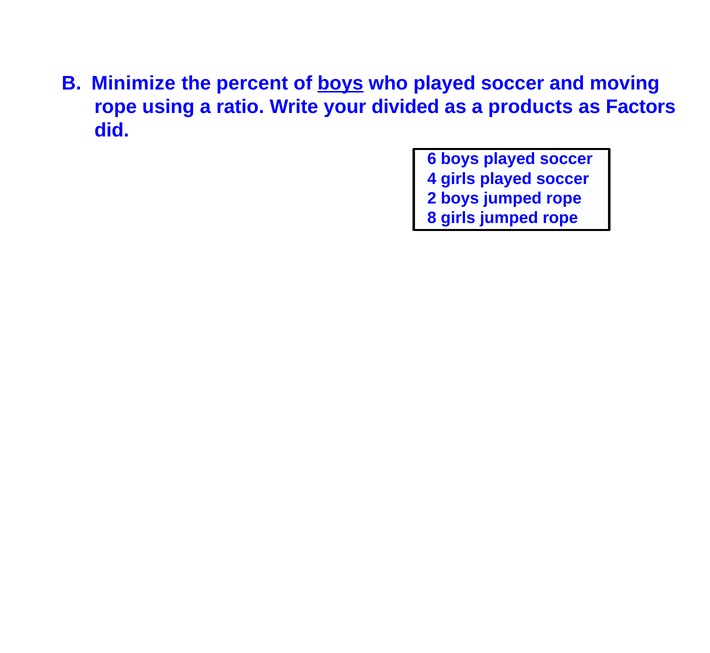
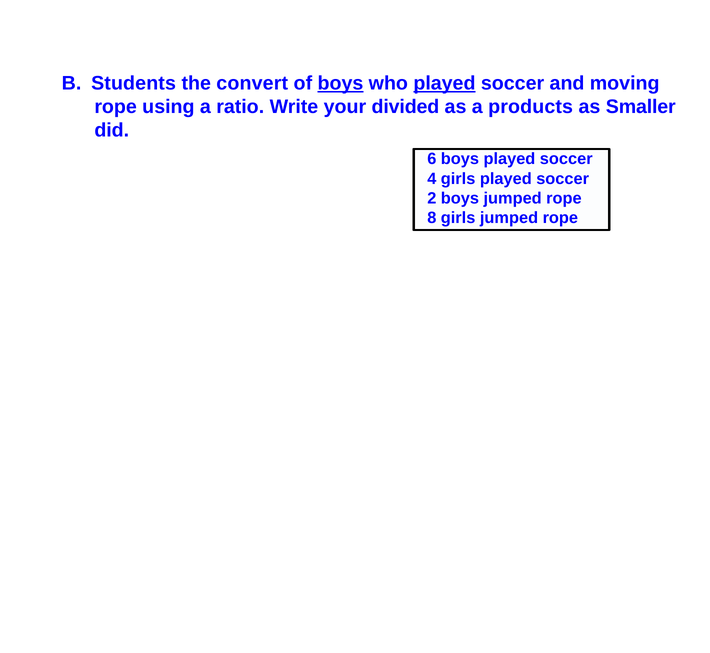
Minimize: Minimize -> Students (134, 83)
percent: percent -> convert (252, 83)
played underline: none -> present (444, 83)
Factors: Factors -> Smaller (641, 107)
